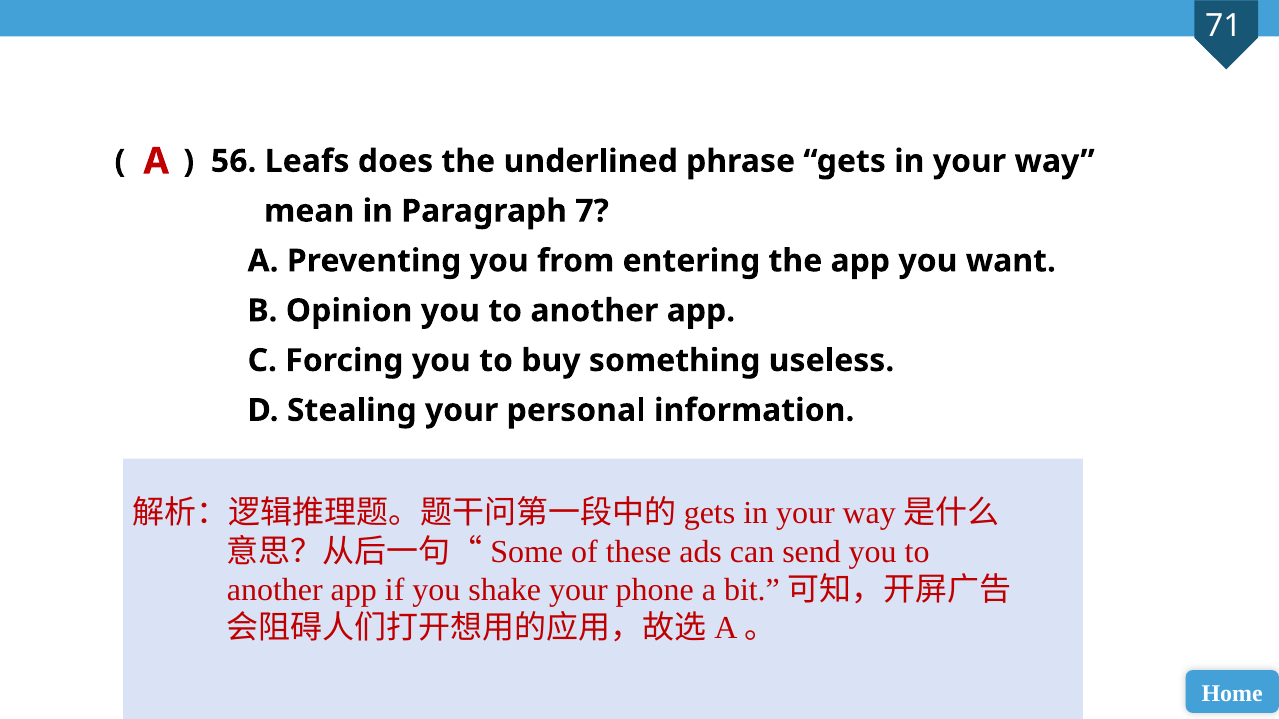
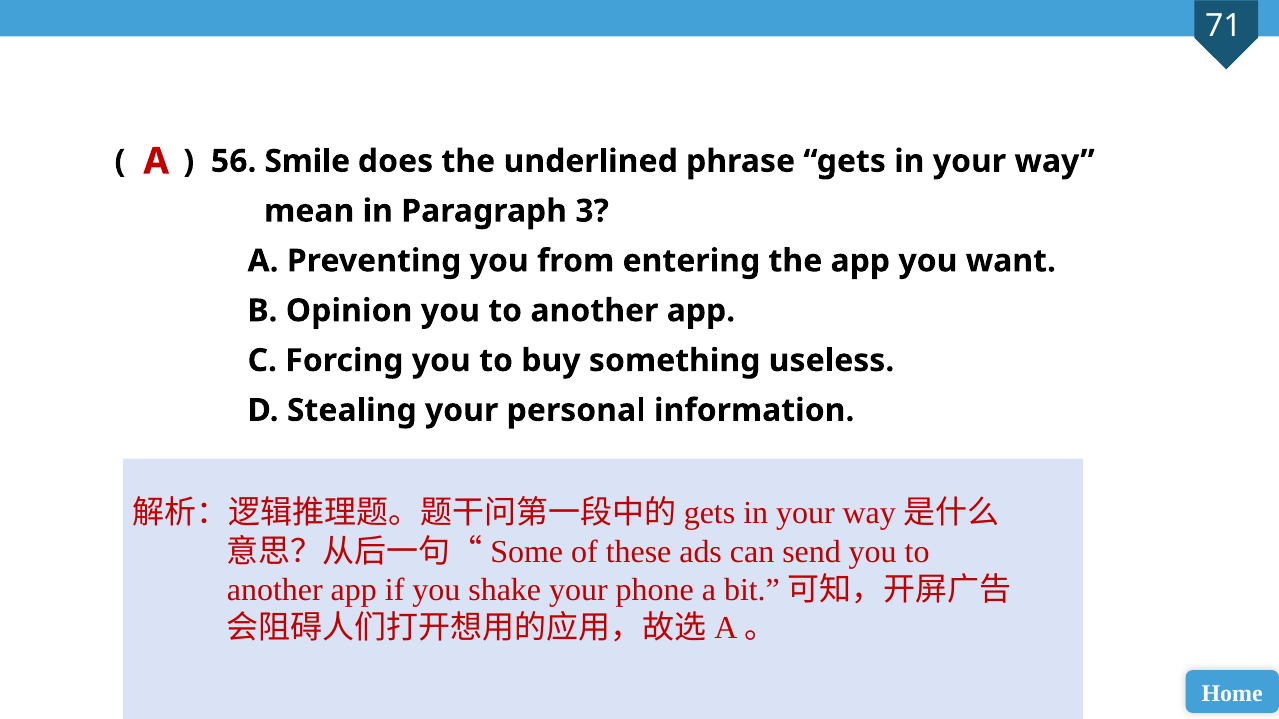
Leafs: Leafs -> Smile (307, 161)
7: 7 -> 3 (592, 211)
